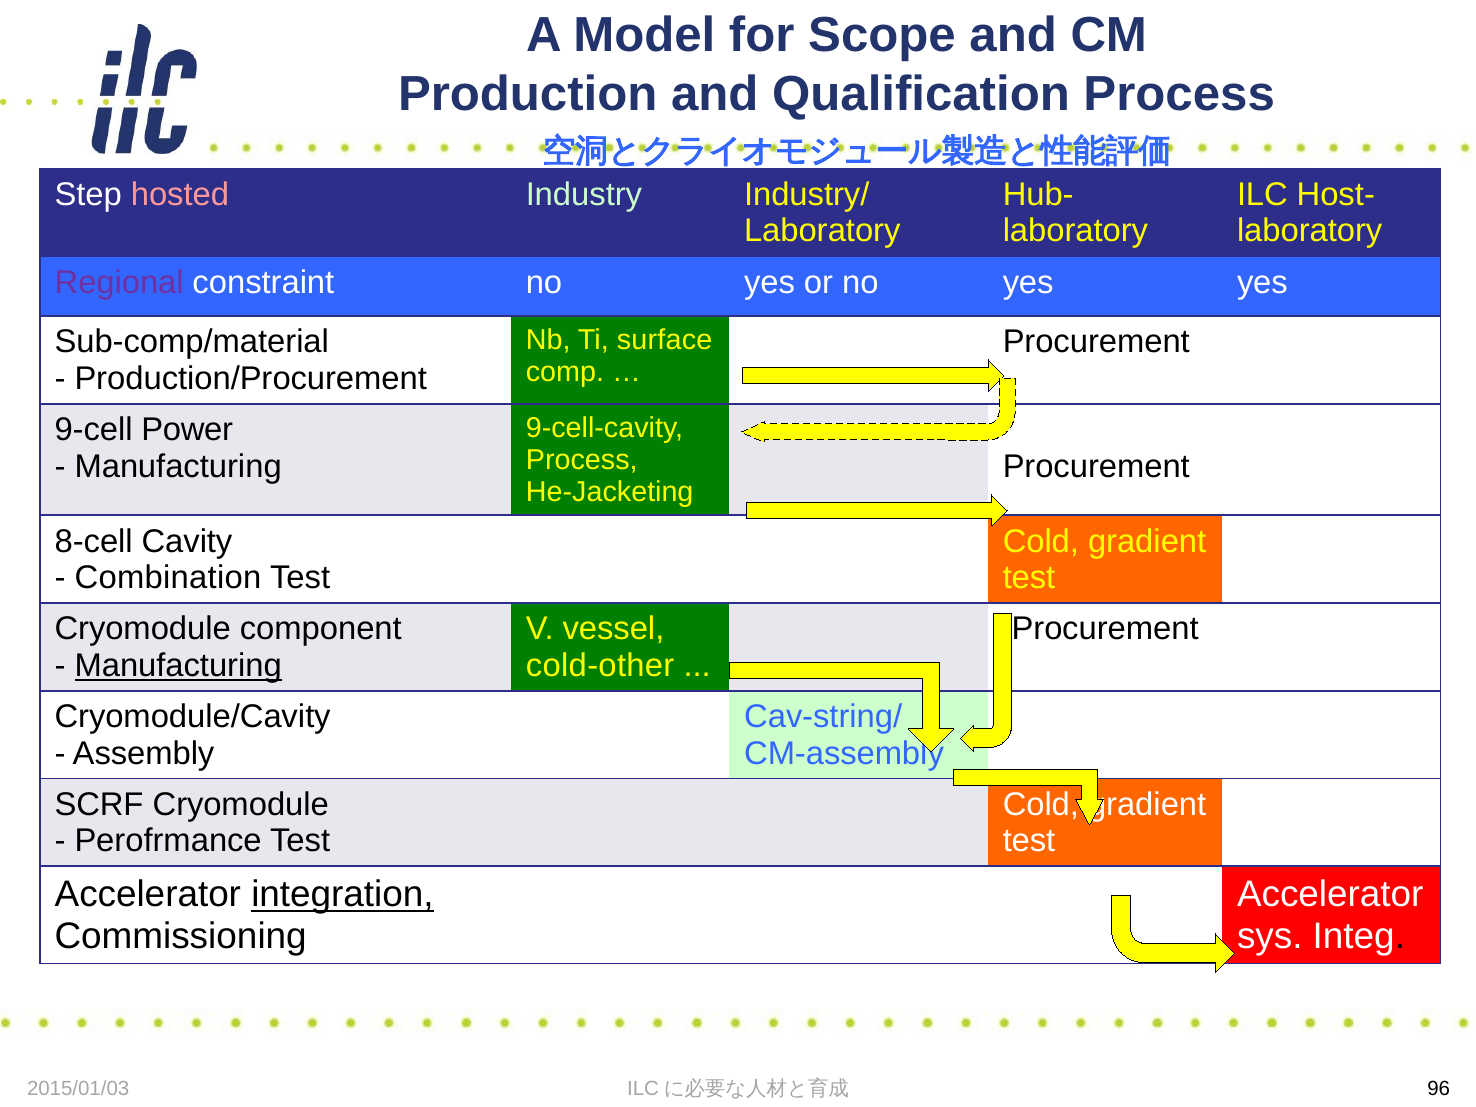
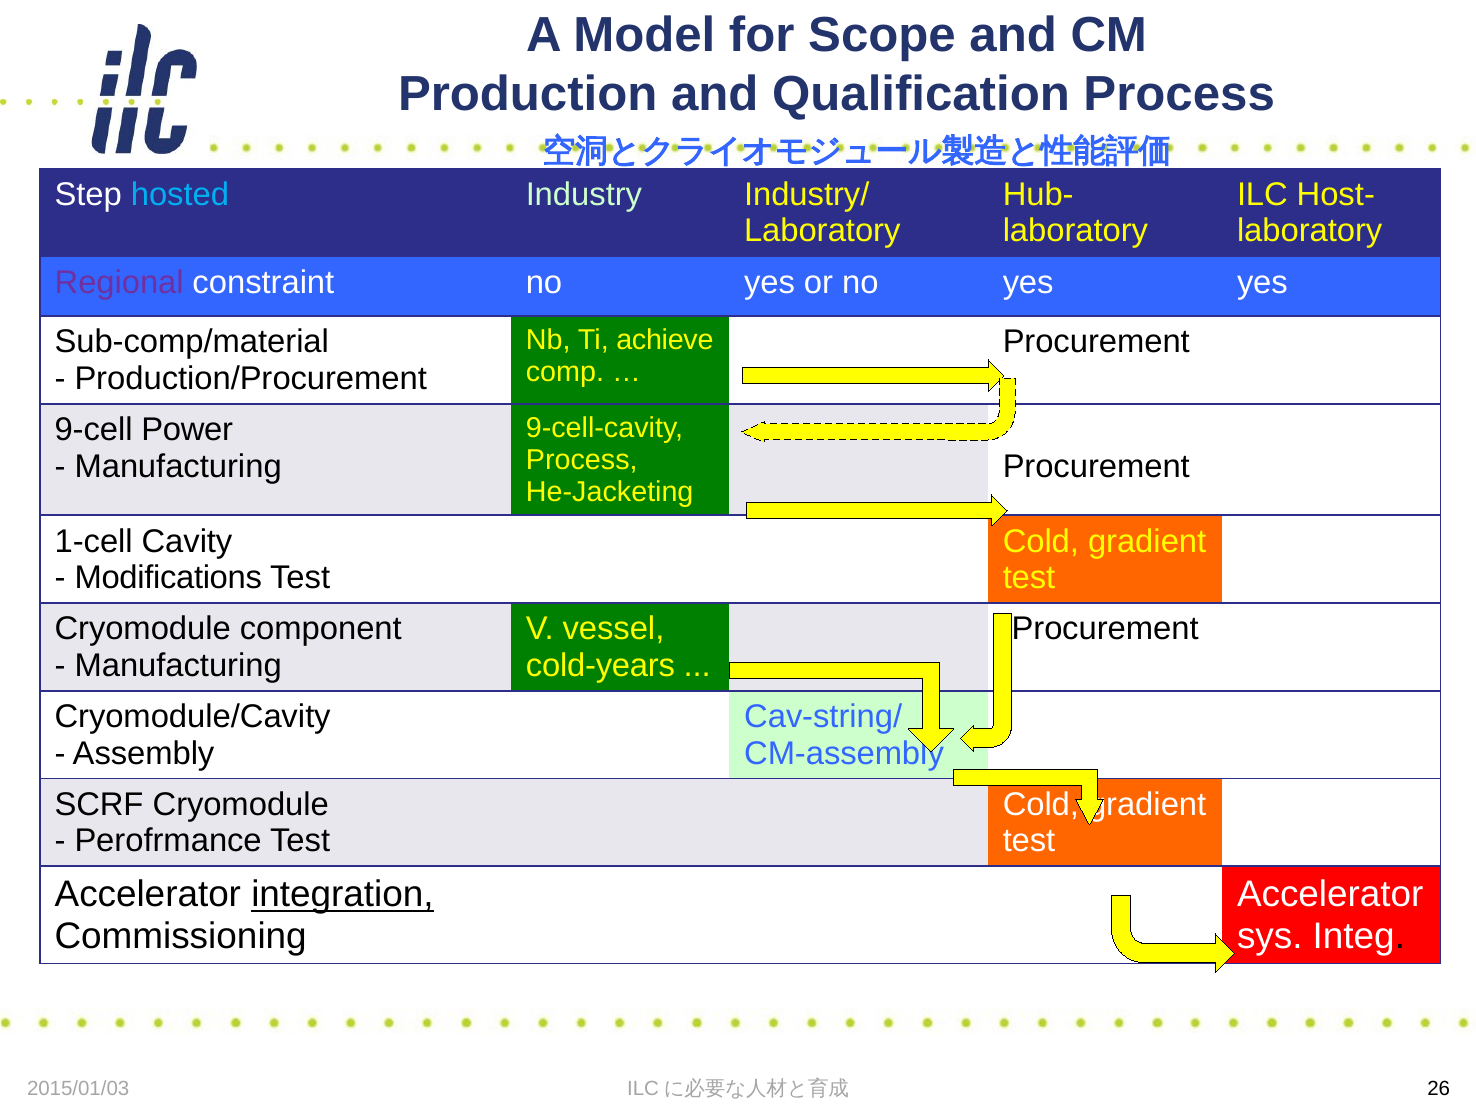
hosted colour: pink -> light blue (180, 195)
surface: surface -> achieve (665, 340)
8-cell: 8-cell -> 1-cell (94, 541)
Combination: Combination -> Modifications (168, 578)
Manufacturing underline: present -> none (178, 666)
cold-other: cold-other -> cold-years (600, 666)
96: 96 -> 26 (1439, 1089)
